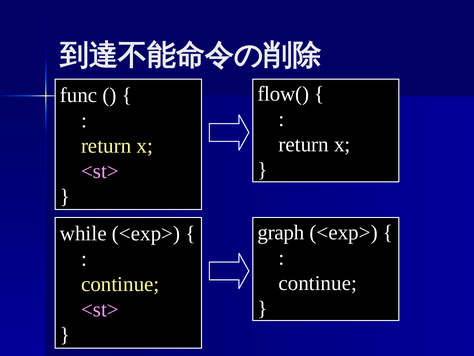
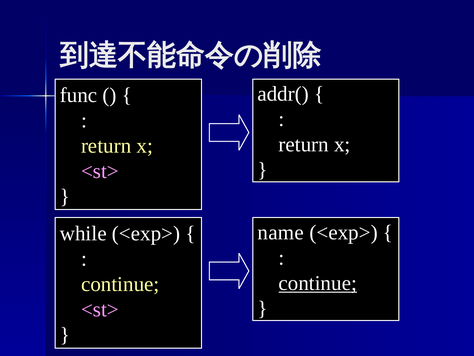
flow(: flow( -> addr( (283, 94)
graph: graph -> name (281, 232)
continue underline: none -> present (318, 283)
